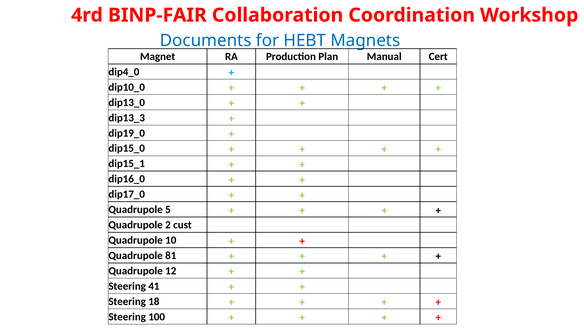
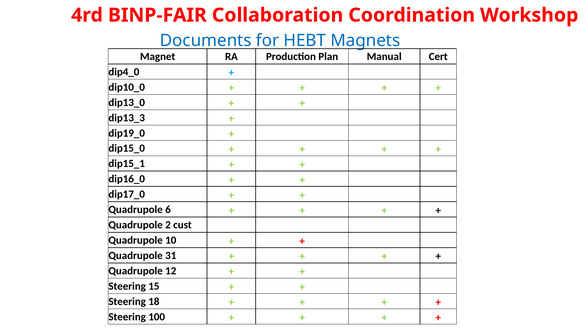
5: 5 -> 6 (168, 210)
81: 81 -> 31 (171, 256)
41: 41 -> 15 (154, 287)
